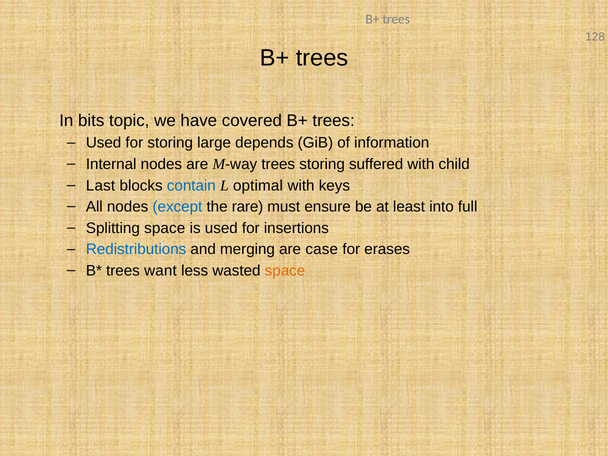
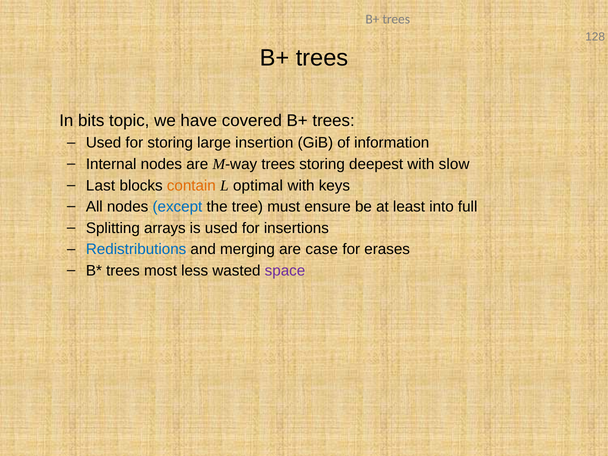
depends: depends -> insertion (264, 143)
suffered: suffered -> deepest (376, 164)
child: child -> slow (454, 164)
contain colour: blue -> orange (191, 185)
rare: rare -> tree (247, 207)
Splitting space: space -> arrays (165, 228)
want: want -> most (161, 271)
space colour: orange -> purple (285, 271)
